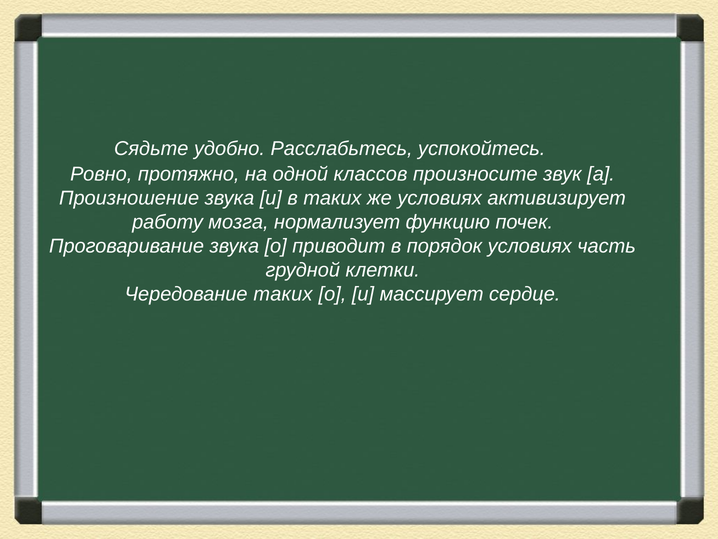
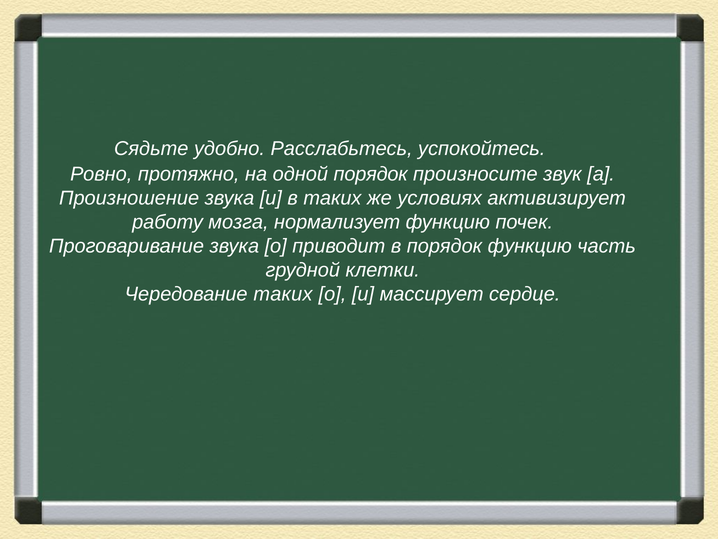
одной классов: классов -> порядок (371, 174)
порядок условиях: условиях -> функцию (530, 246)
